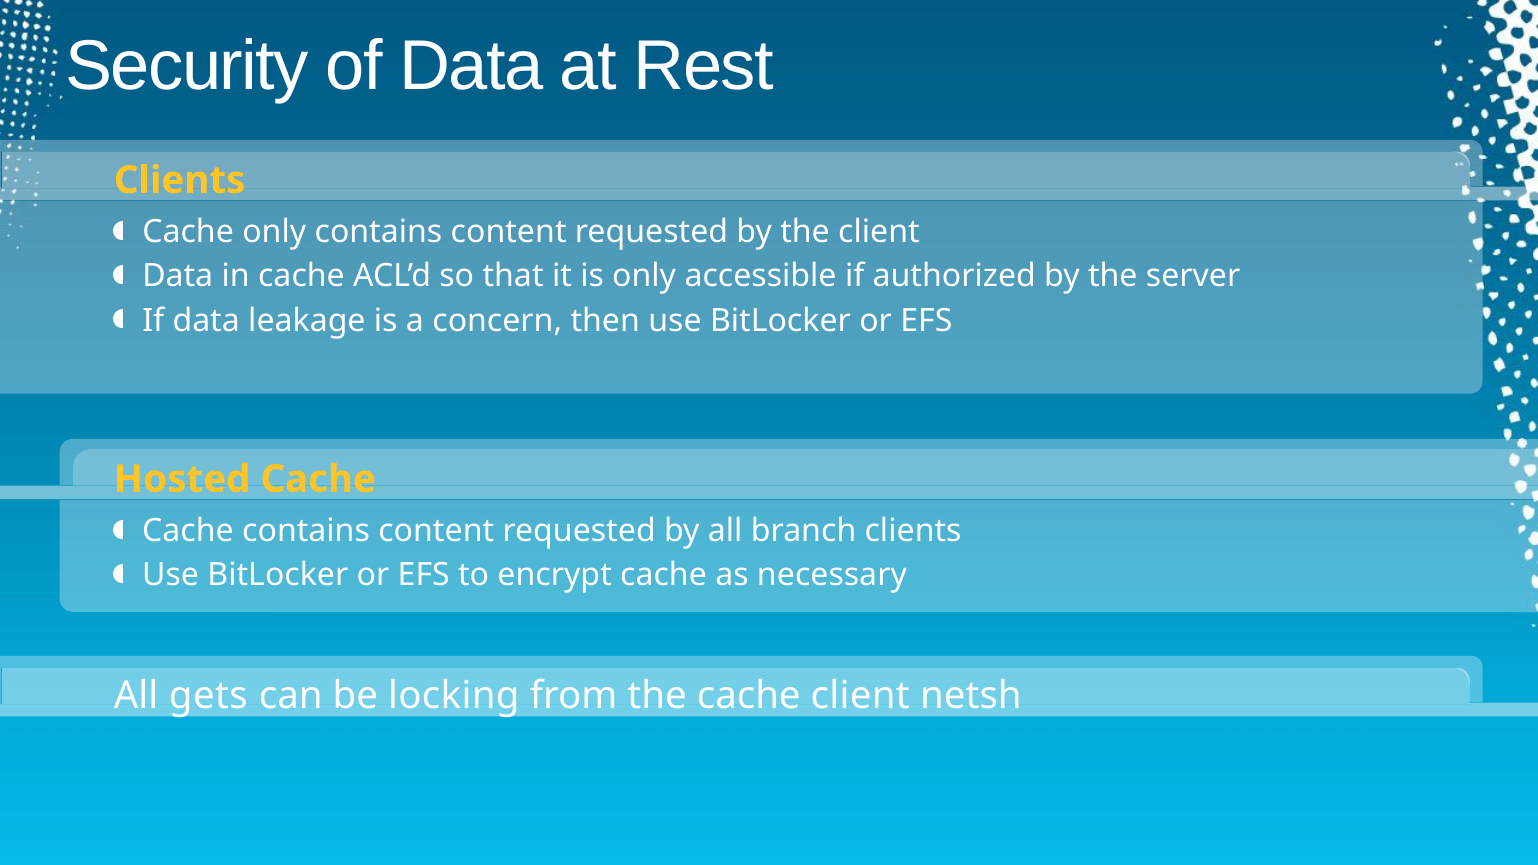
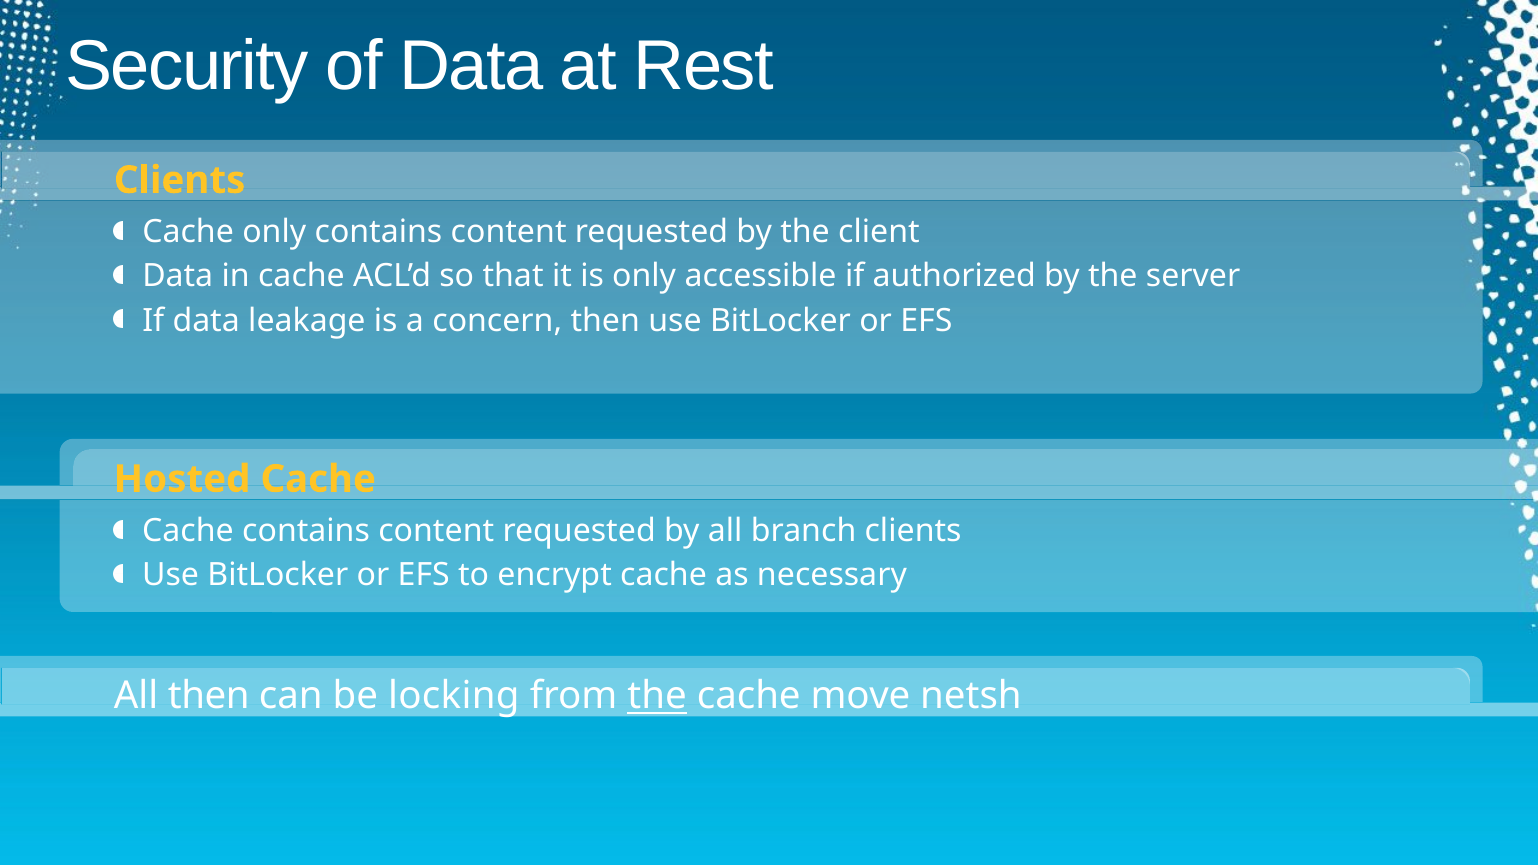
All gets: gets -> then (209, 697)
the underline: none -> present (657, 697)
cache client: client -> move (861, 697)
